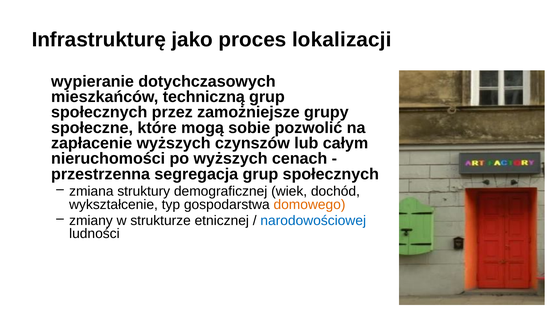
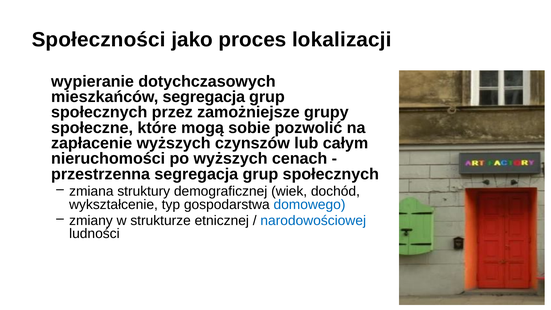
Infrastrukturę: Infrastrukturę -> Społeczności (99, 40)
mieszkańców techniczną: techniczną -> segregacja (204, 97)
domowego colour: orange -> blue (309, 204)
